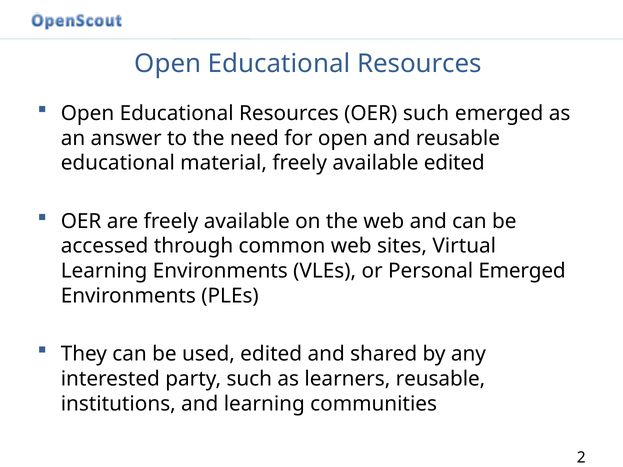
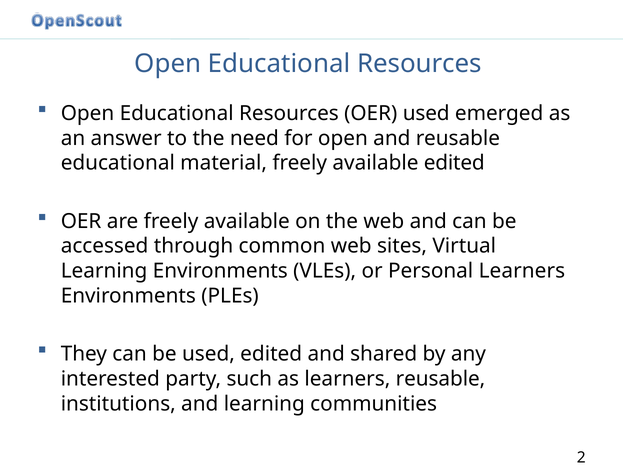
OER such: such -> used (426, 113)
Personal Emerged: Emerged -> Learners (522, 271)
